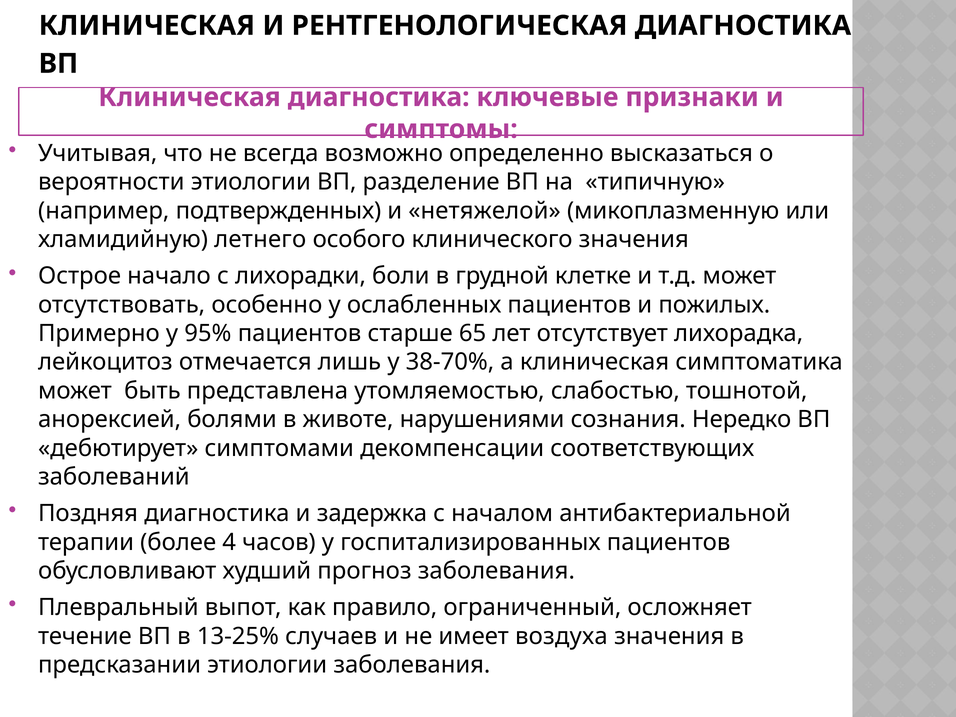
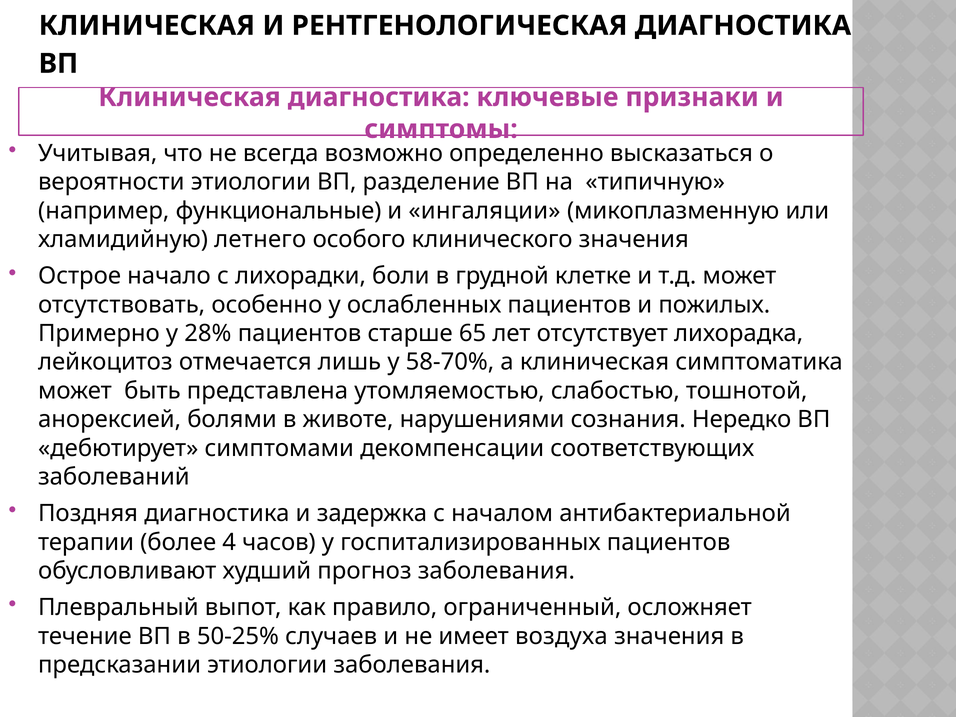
подтвержденных: подтвержденных -> функциональные (278, 211)
нетяжелой: нетяжелой -> ингаляции (484, 211)
95%: 95% -> 28% (208, 333)
38-70%: 38-70% -> 58-70% (450, 362)
13-25%: 13-25% -> 50-25% (238, 636)
